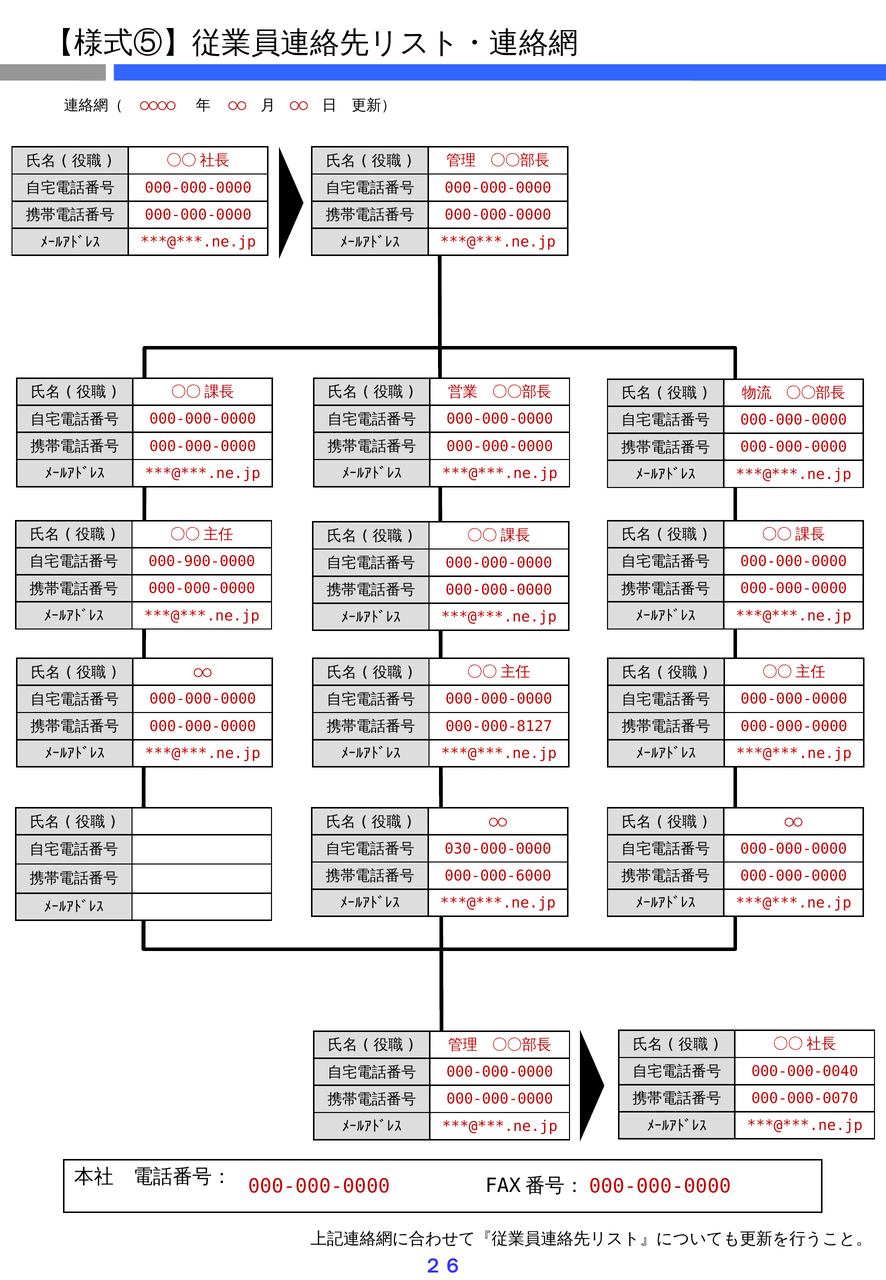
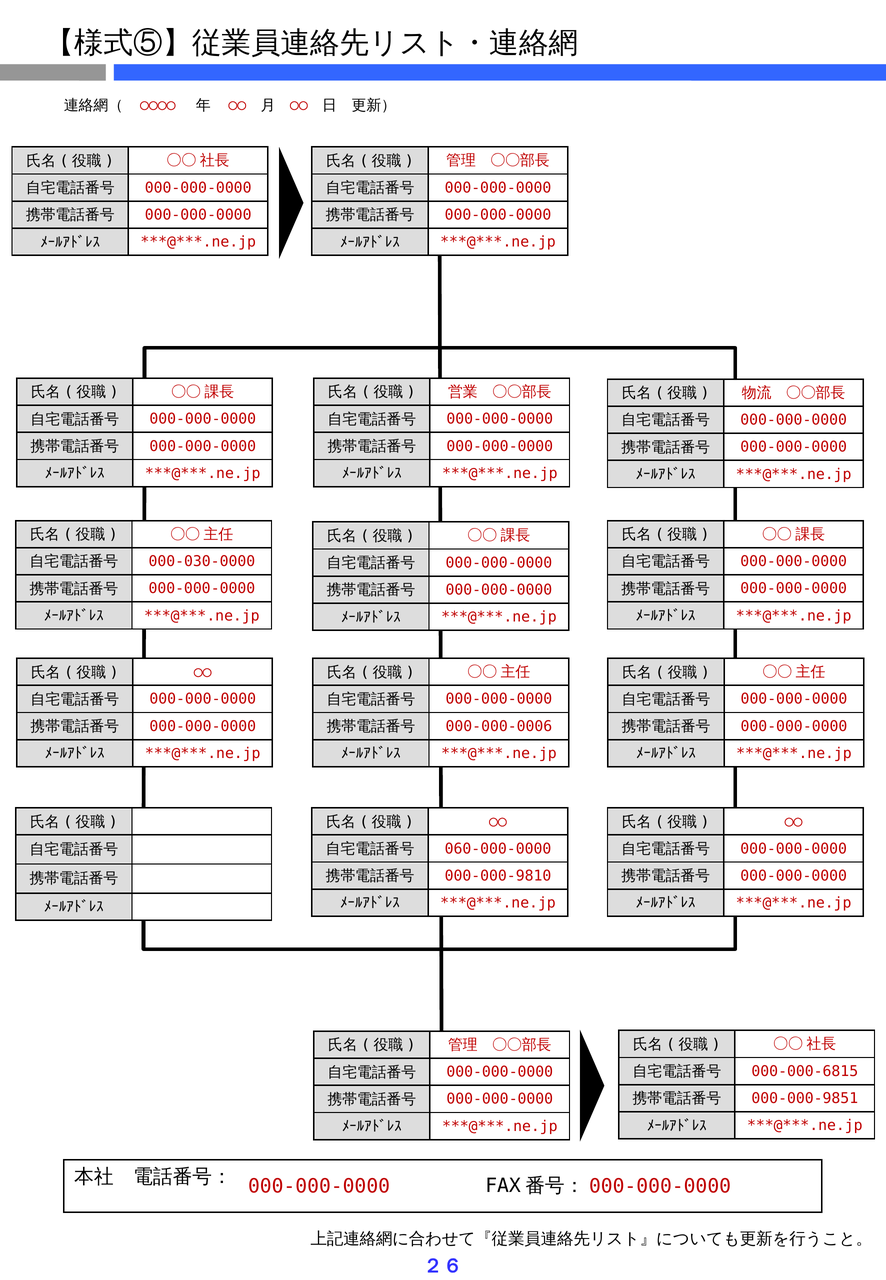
000-900-0000: 000-900-0000 -> 000-030-0000 (202, 561)
000-000-8127: 000-000-8127 -> 000-000-0006 (499, 726)
030-000-0000: 030-000-0000 -> 060-000-0000 (498, 849)
000-000-6000: 000-000-6000 -> 000-000-9810 (498, 876)
000-000-0040: 000-000-0040 -> 000-000-6815 (805, 1071)
000-000-0070: 000-000-0070 -> 000-000-9851 (805, 1098)
